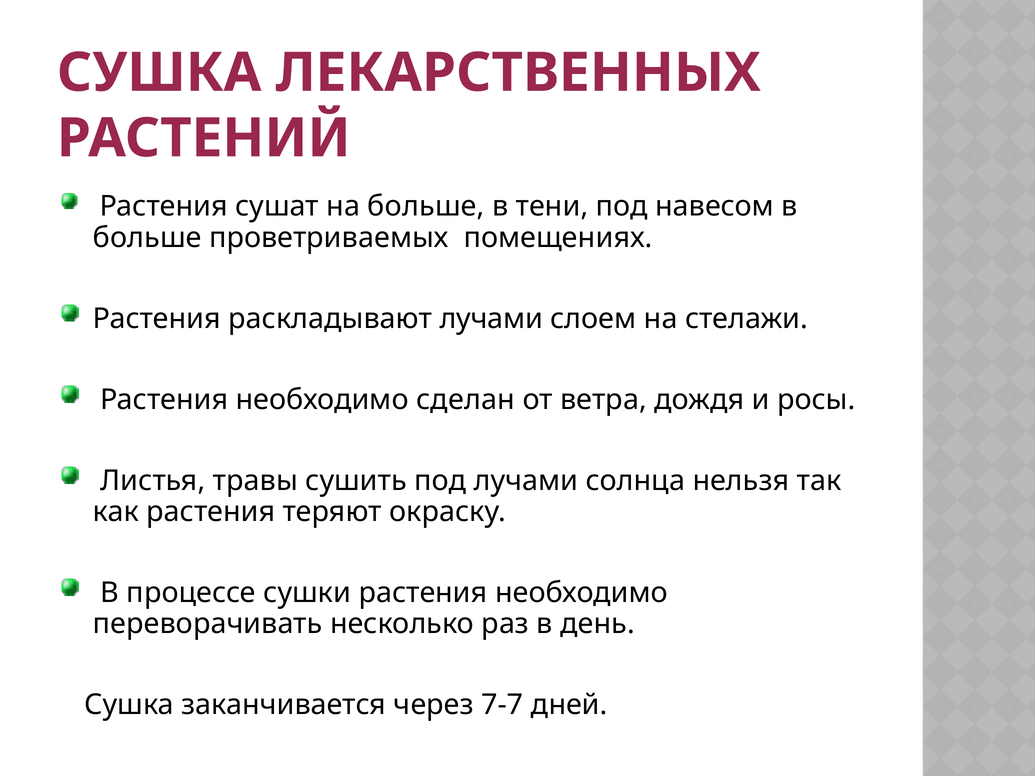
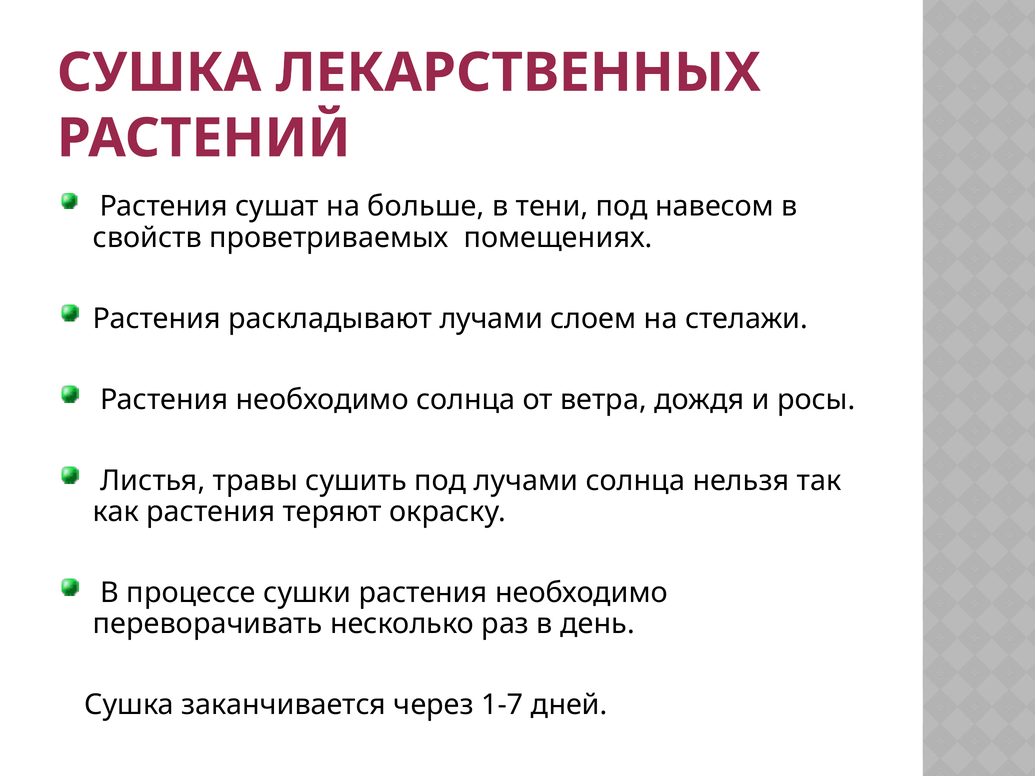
больше: больше -> свойств (147, 238)
необходимо сделан: сделан -> солнца (466, 400)
7-7: 7-7 -> 1-7 (502, 705)
